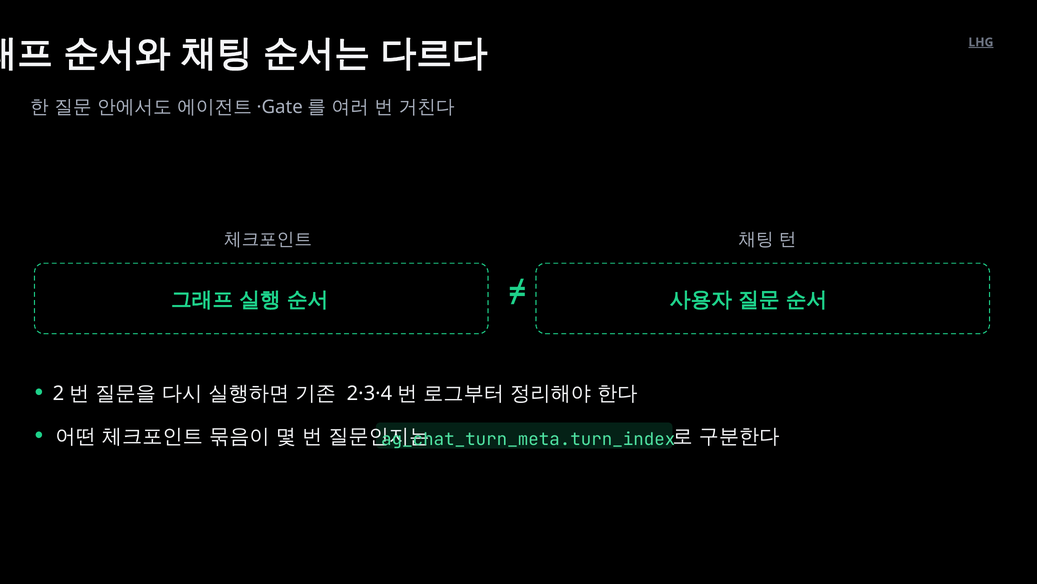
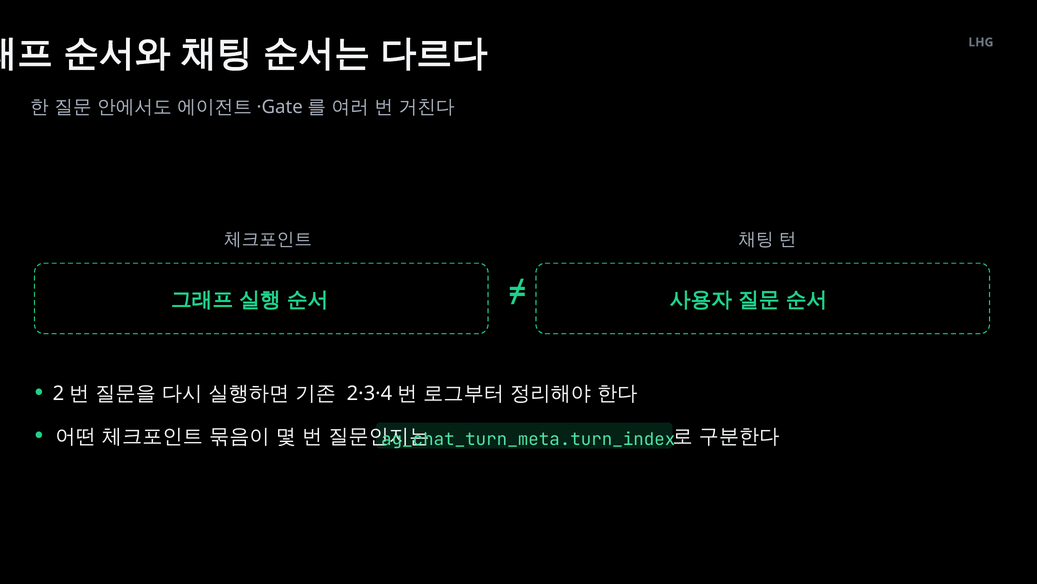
LHG underline: present -> none (981, 42)
